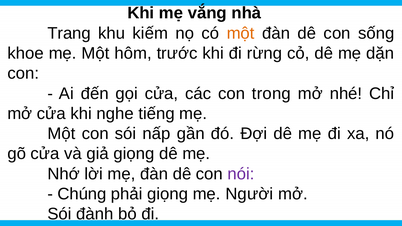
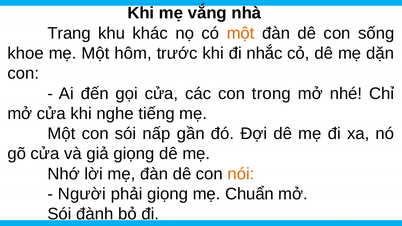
kiếm: kiếm -> khác (150, 33)
rừng: rừng -> nhắc (265, 53)
nói colour: purple -> orange (241, 174)
Chúng: Chúng -> Người (82, 194)
Người: Người -> Chuẩn (249, 194)
